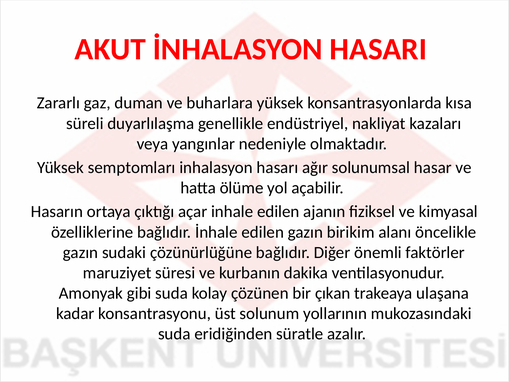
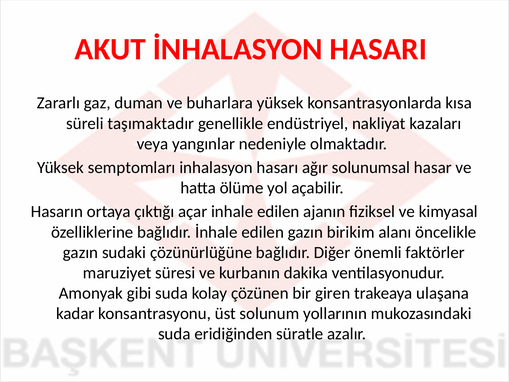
duyarlılaşma: duyarlılaşma -> taşımaktadır (151, 123)
çıkan: çıkan -> giren (333, 293)
